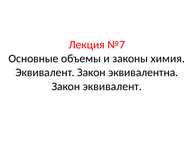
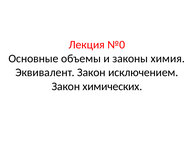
№7: №7 -> №0 (116, 45)
эквивалентна: эквивалентна -> исключением (143, 72)
Закон эквивалент: эквивалент -> химических (112, 86)
